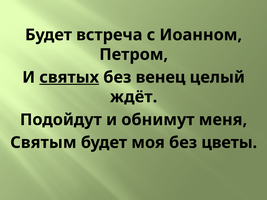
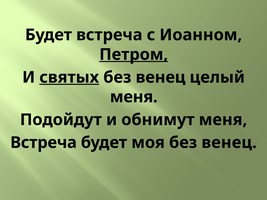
Петром underline: none -> present (134, 55)
ждёт: ждёт -> меня (134, 97)
Святым: Святым -> Встреча (44, 143)
моя без цветы: цветы -> венец (229, 143)
